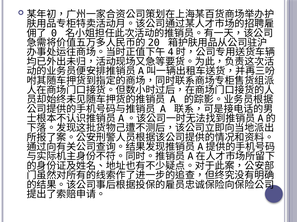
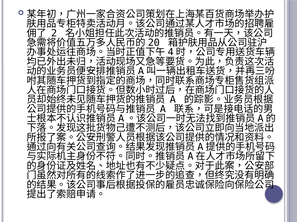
0: 0 -> 2 (54, 33)
